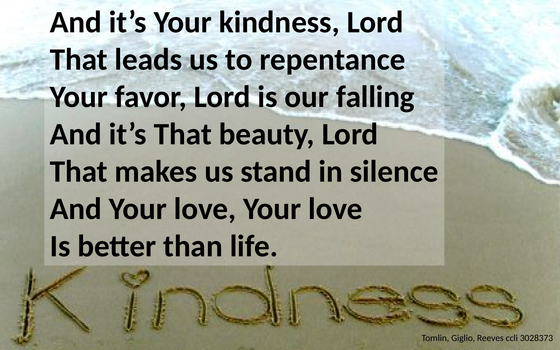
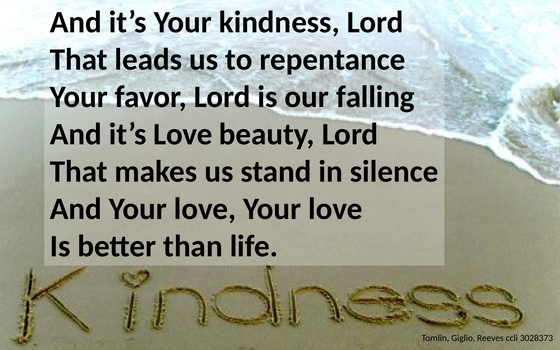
it’s That: That -> Love (183, 134)
